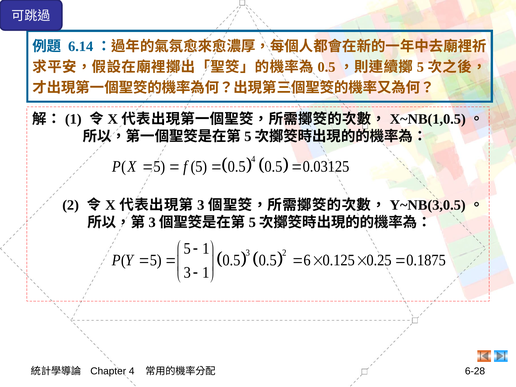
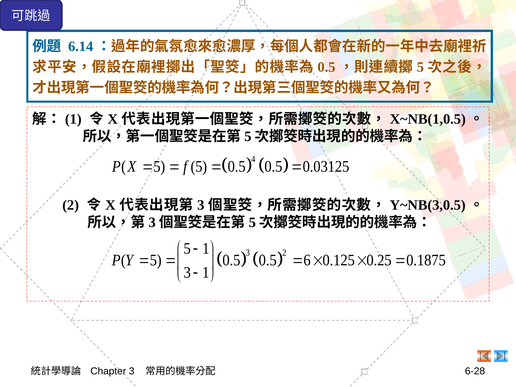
Chapter 4: 4 -> 3 (132, 371)
